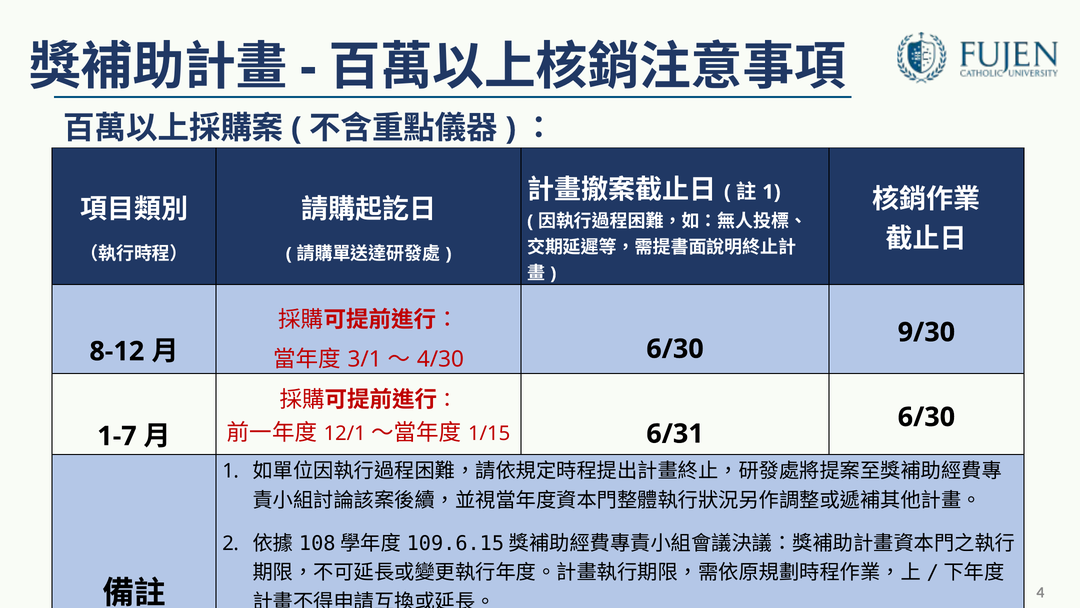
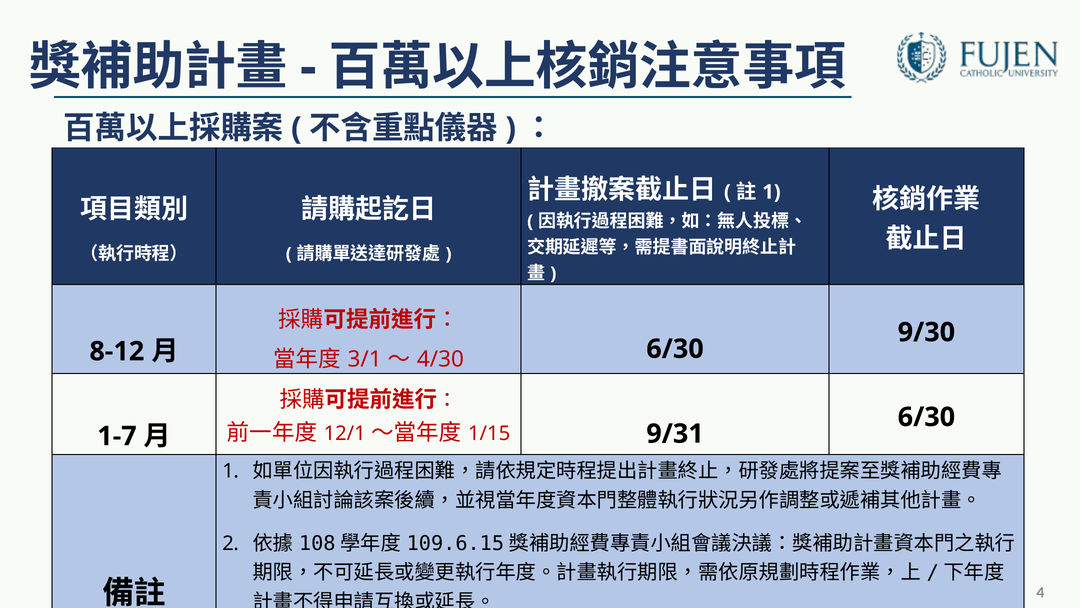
6/31: 6/31 -> 9/31 (675, 433)
